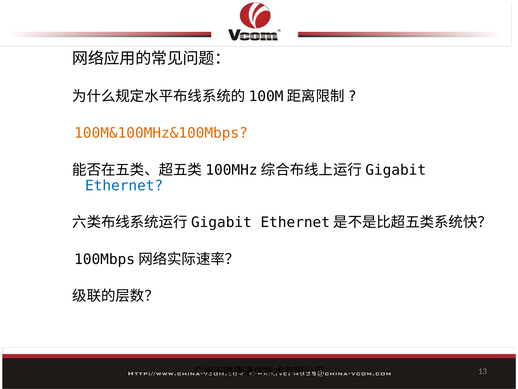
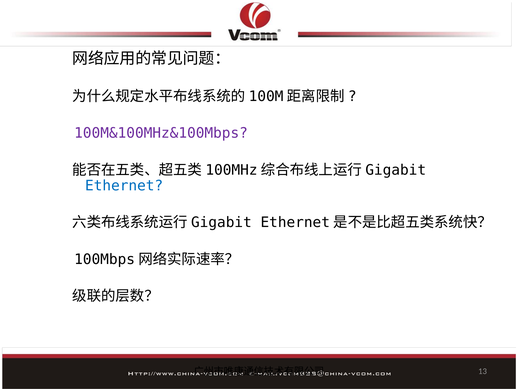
100M&100MHz&100Mbps colour: orange -> purple (161, 133)
